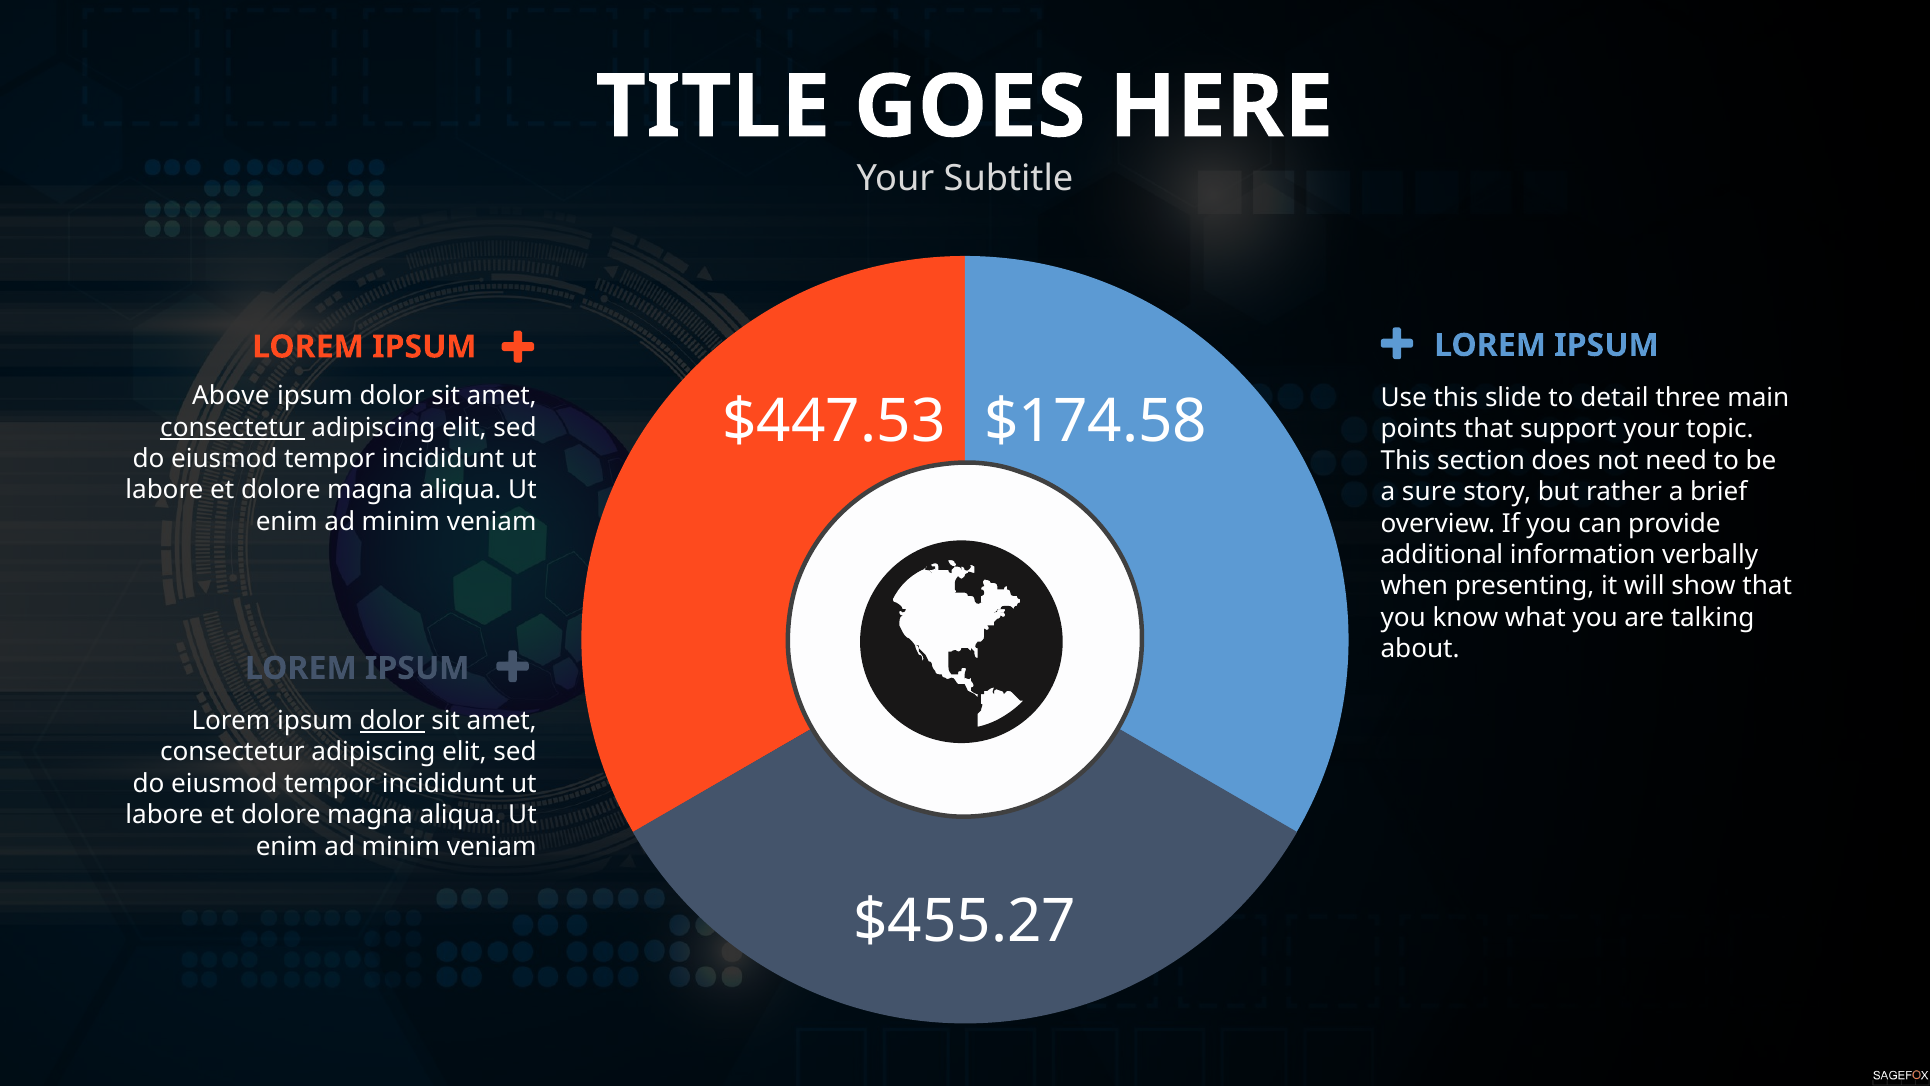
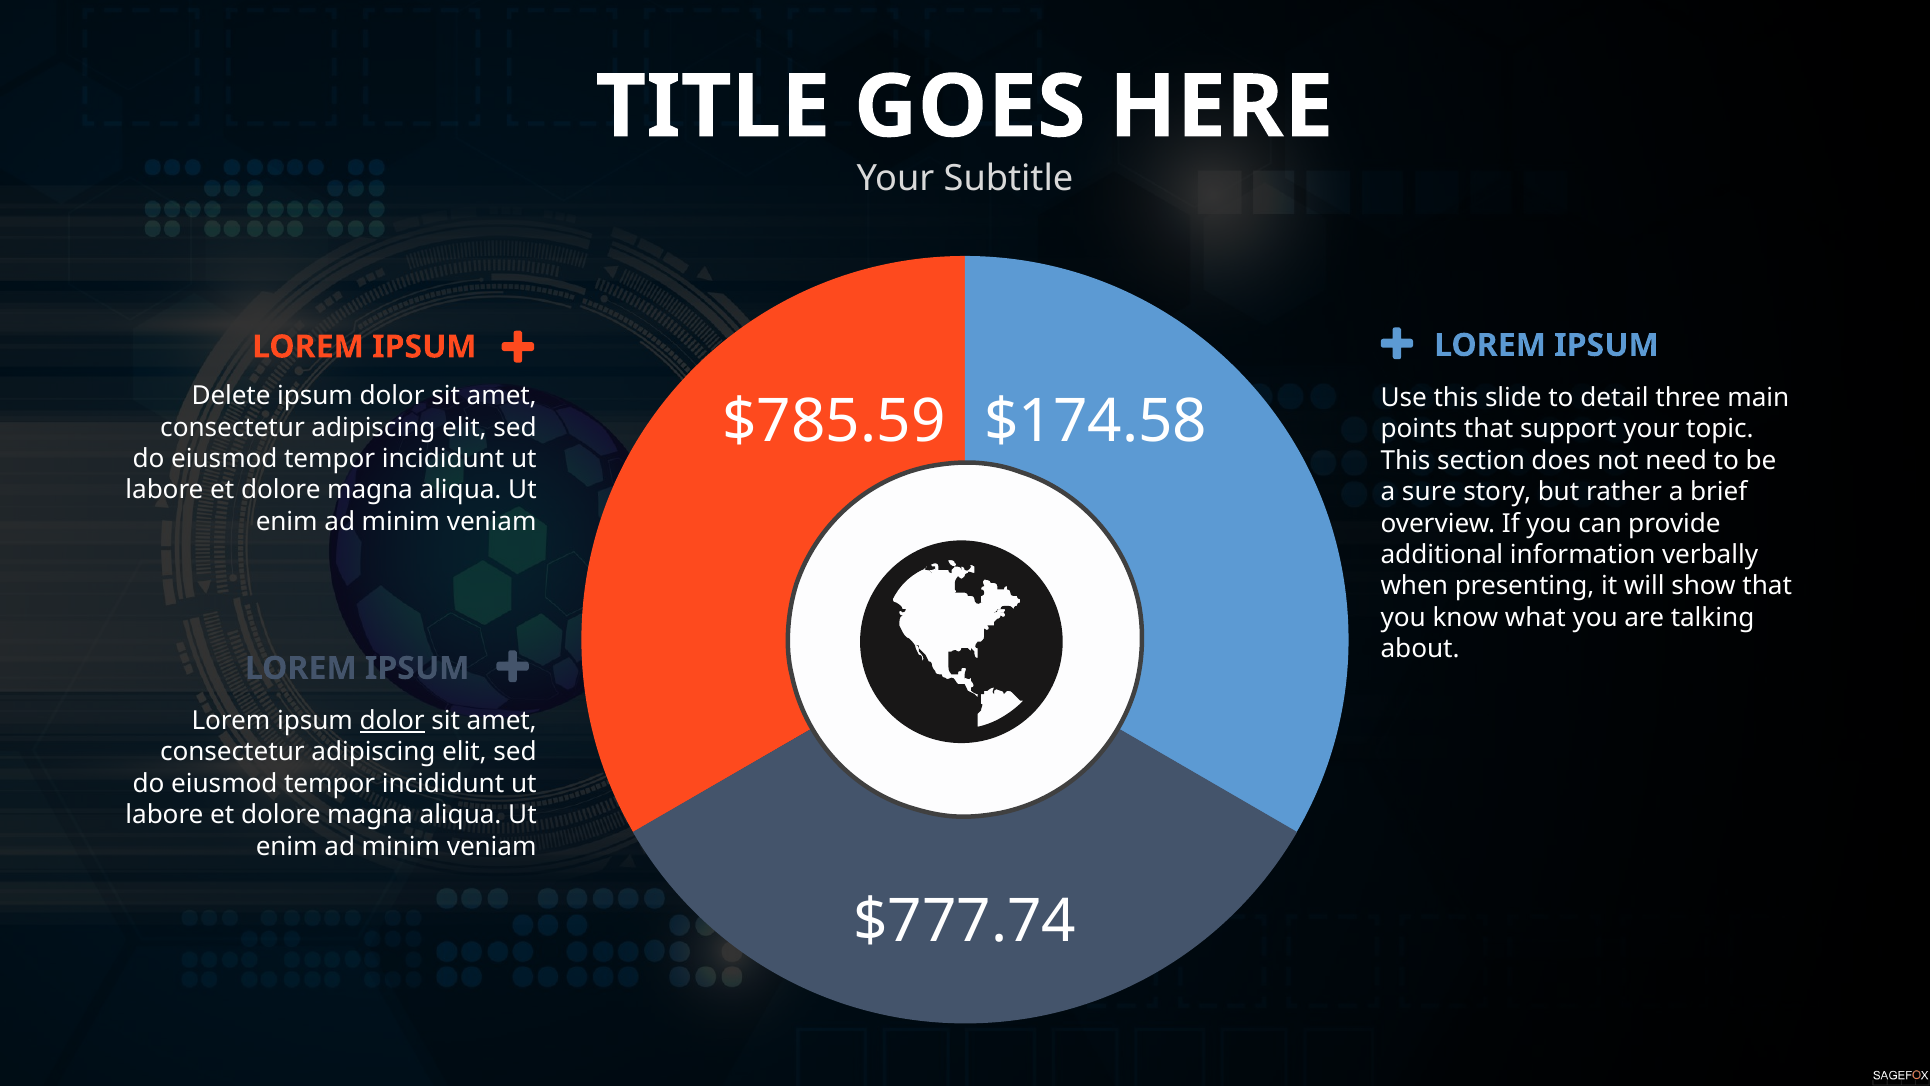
Above: Above -> Delete (231, 396)
$447.53: $447.53 -> $785.59 (834, 422)
consectetur underline: present -> none (233, 427)
$455.27: $455.27 -> $777.74 (965, 921)
